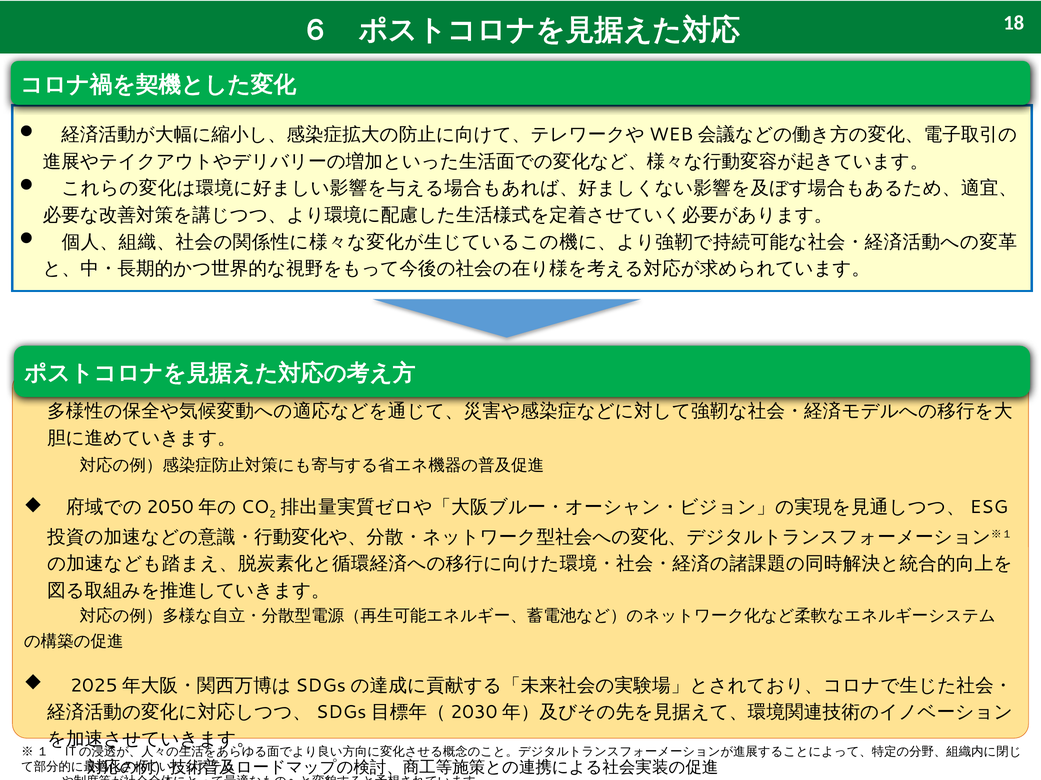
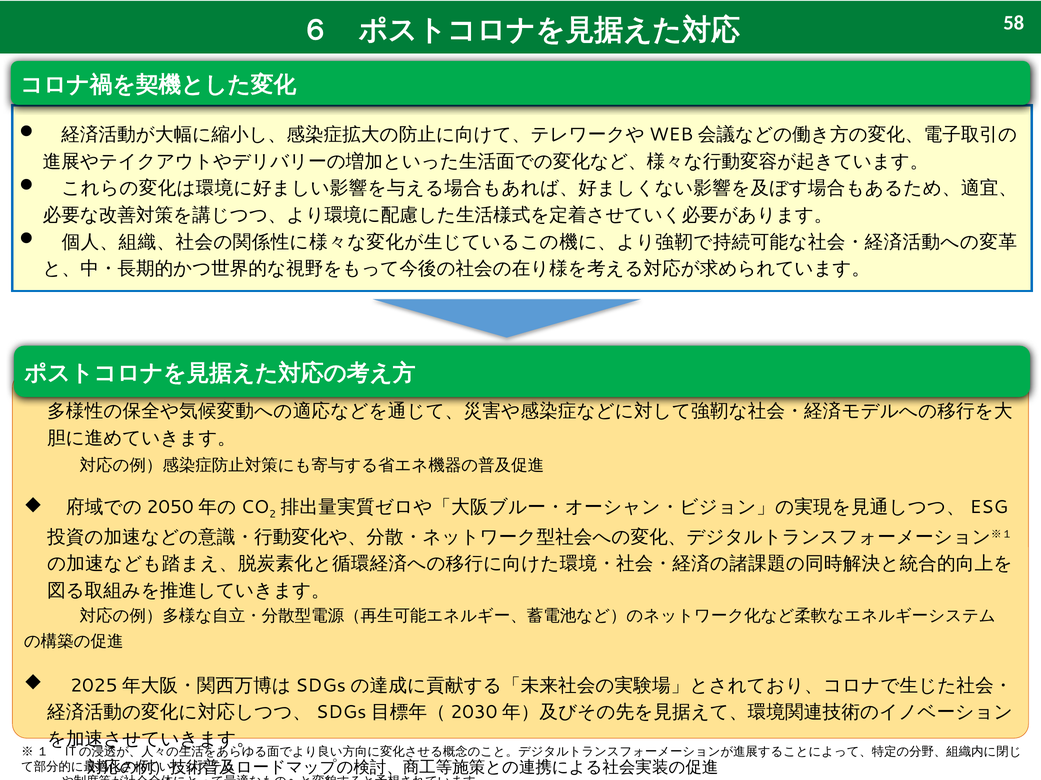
18: 18 -> 58 (1014, 23)
